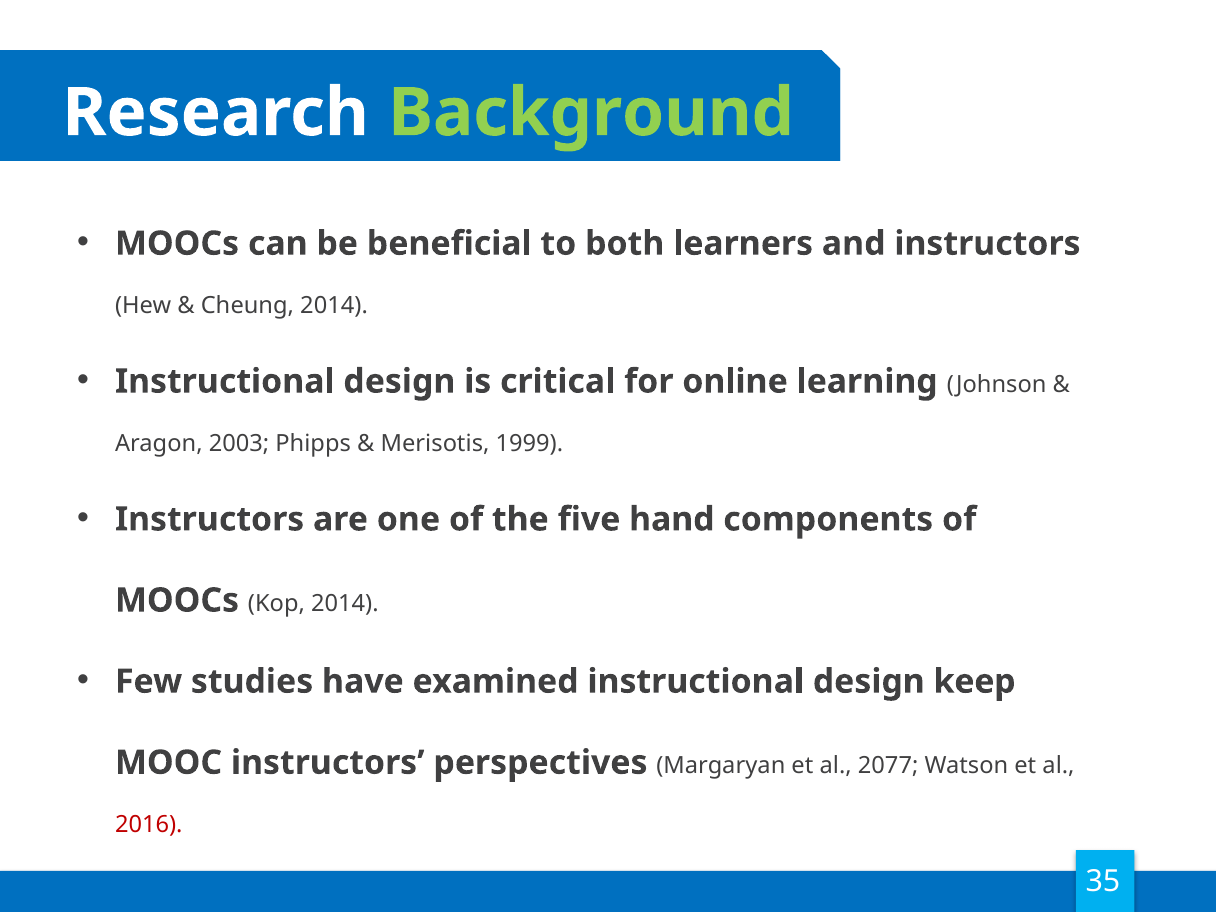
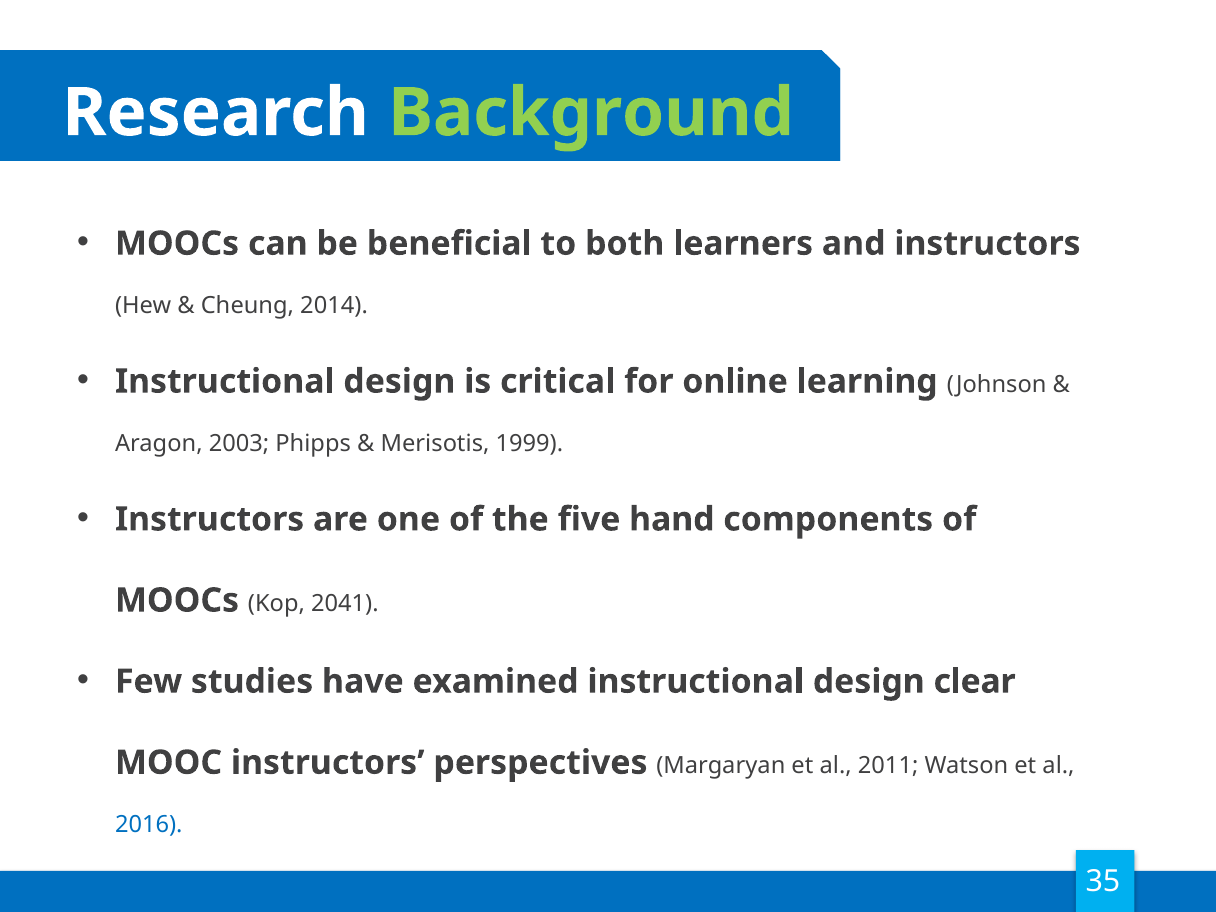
Kop 2014: 2014 -> 2041 (345, 604)
keep: keep -> clear (975, 682)
2077: 2077 -> 2011 (888, 766)
2016 colour: red -> blue (149, 825)
